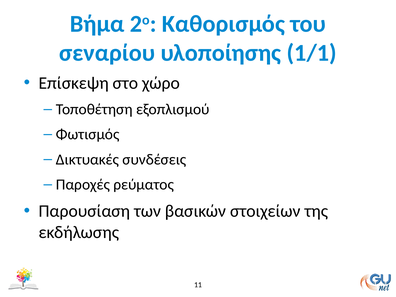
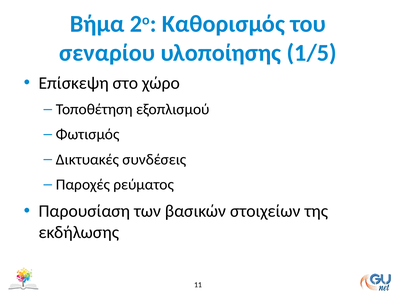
1/1: 1/1 -> 1/5 (312, 53)
